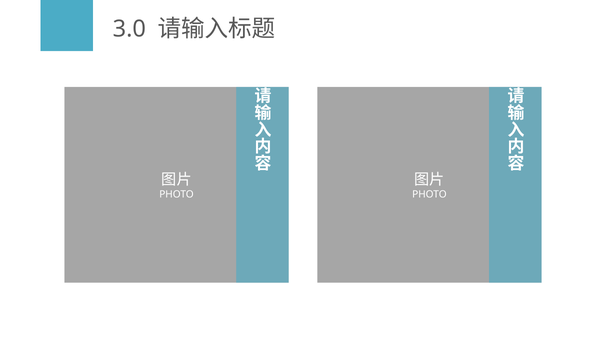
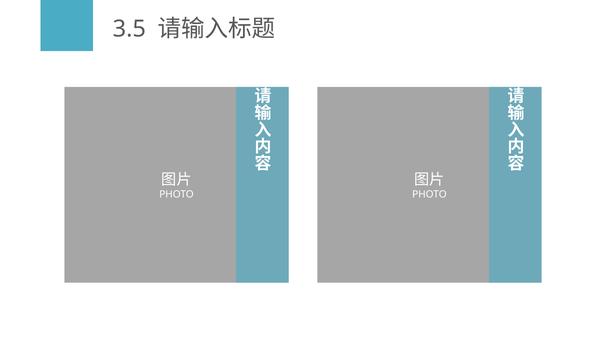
3.0: 3.0 -> 3.5 (129, 29)
